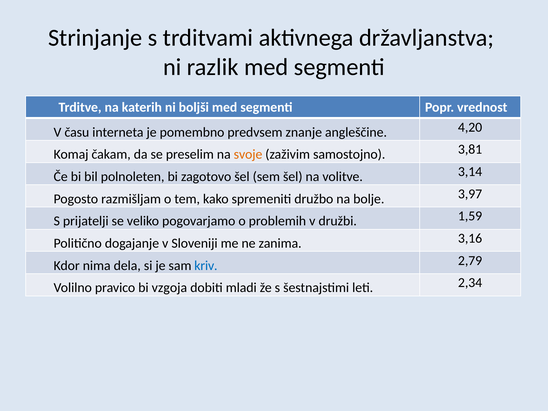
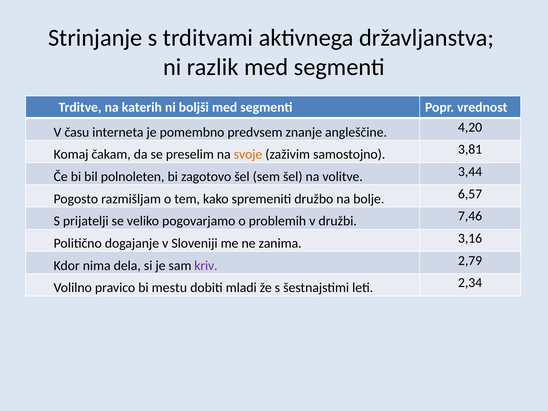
3,14: 3,14 -> 3,44 (470, 172)
3,97: 3,97 -> 6,57 (470, 194)
1,59: 1,59 -> 7,46 (470, 216)
kriv colour: blue -> purple (206, 265)
vzgoja: vzgoja -> mestu (169, 288)
